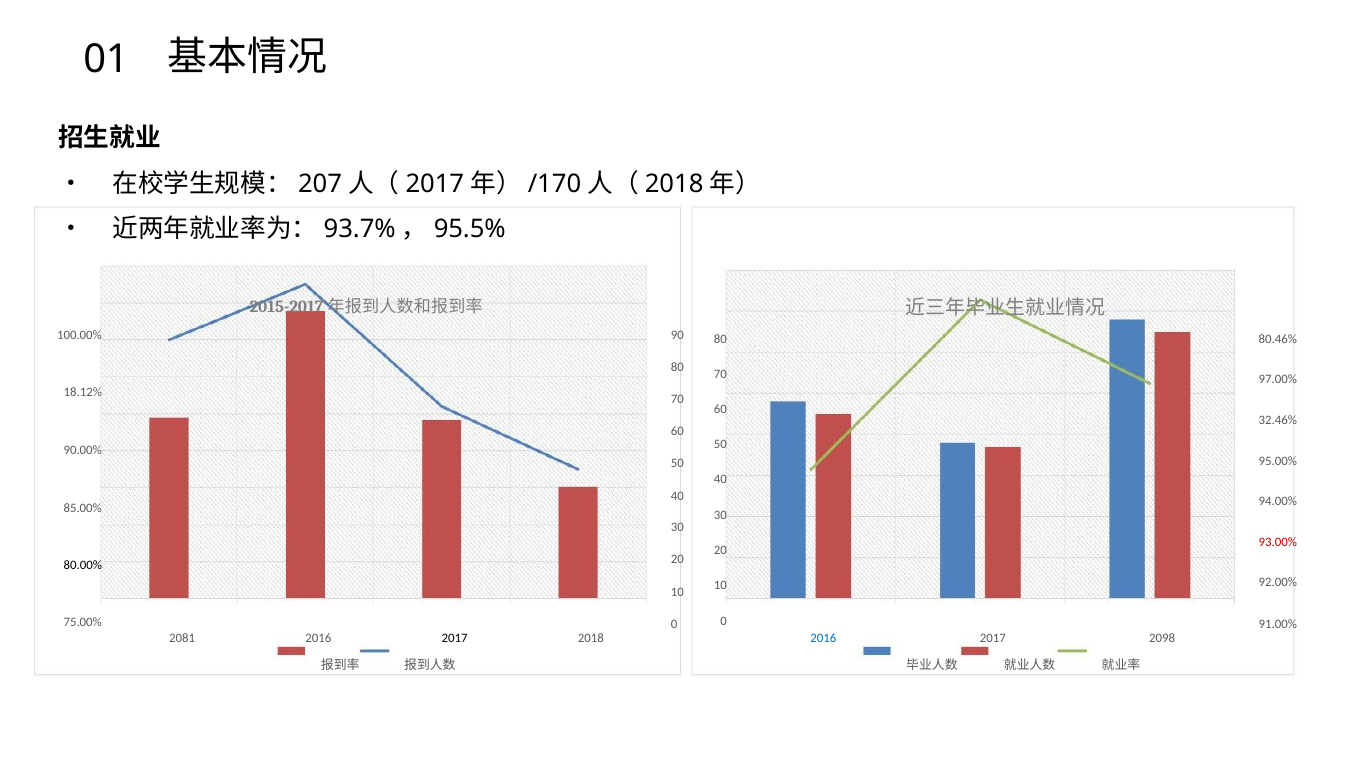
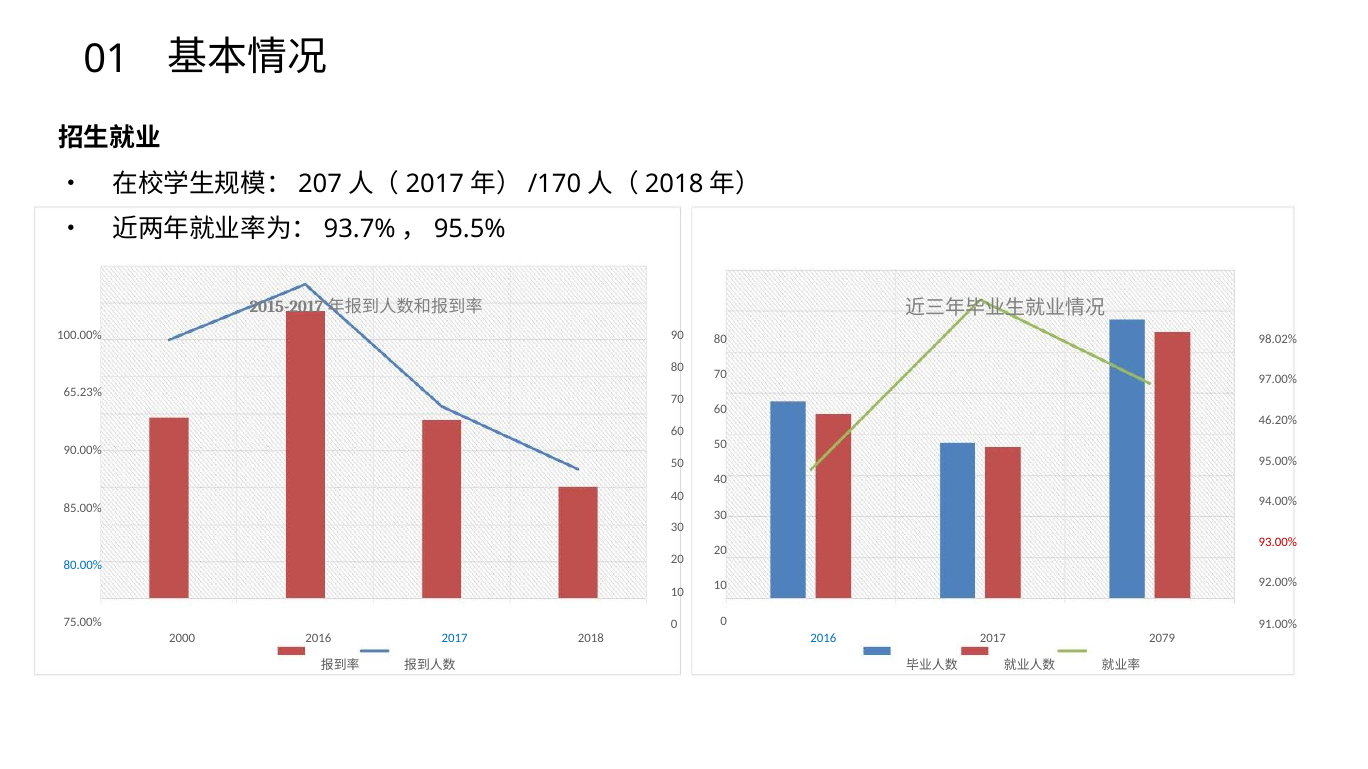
80.46%: 80.46% -> 98.02% (1278, 339)
18.12%: 18.12% -> 65.23% (83, 393)
32.46%: 32.46% -> 46.20% (1278, 421)
80.00% colour: black -> blue (83, 566)
2081: 2081 -> 2000 (182, 639)
2017 colour: black -> blue (455, 639)
2098: 2098 -> 2079 (1162, 639)
